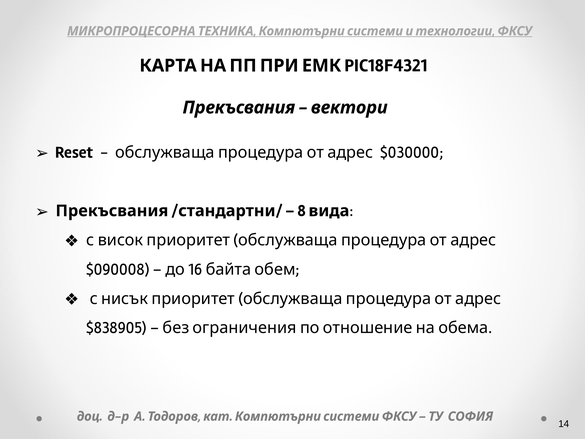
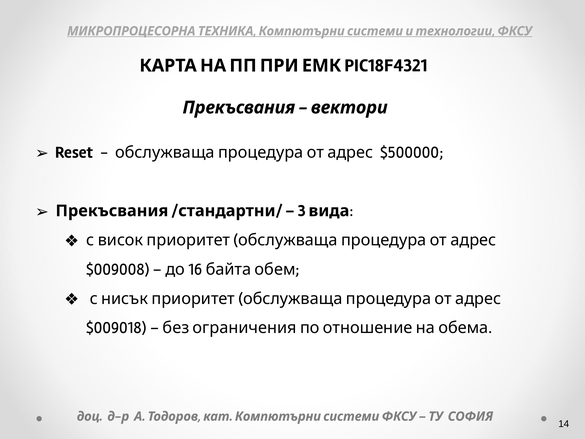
$030000: $030000 -> $500000 (412, 152)
8: 8 -> 3 (302, 211)
$090008: $090008 -> $009008 (118, 269)
$838905: $838905 -> $009018 (116, 328)
